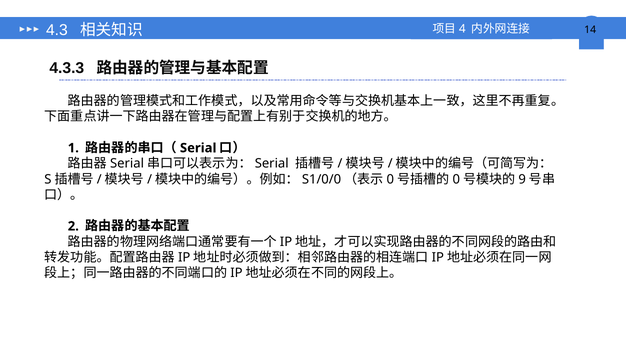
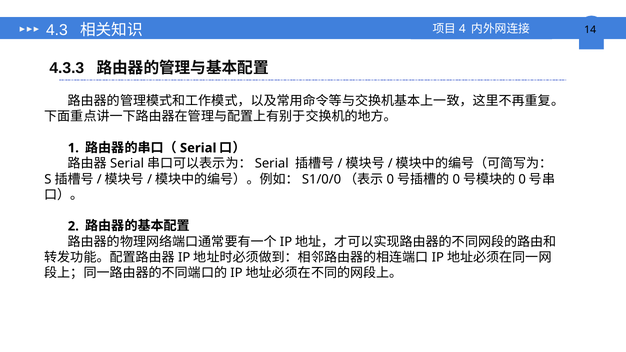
9: 9 -> 0 (522, 179)
